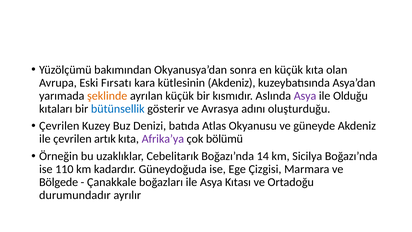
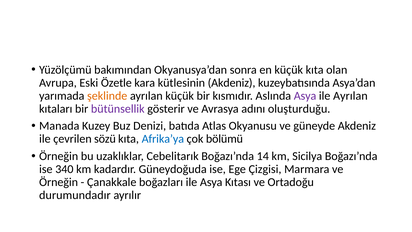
Fırsatı: Fırsatı -> Özetle (116, 83)
ile Olduğu: Olduğu -> Ayrılan (350, 96)
bütünsellik colour: blue -> purple (118, 109)
Çevrilen: Çevrilen -> Manada (59, 126)
artık: artık -> sözü (105, 139)
Afrika’ya colour: purple -> blue (163, 139)
110: 110 -> 340 (64, 169)
Bölgede: Bölgede -> Örneğin (59, 182)
